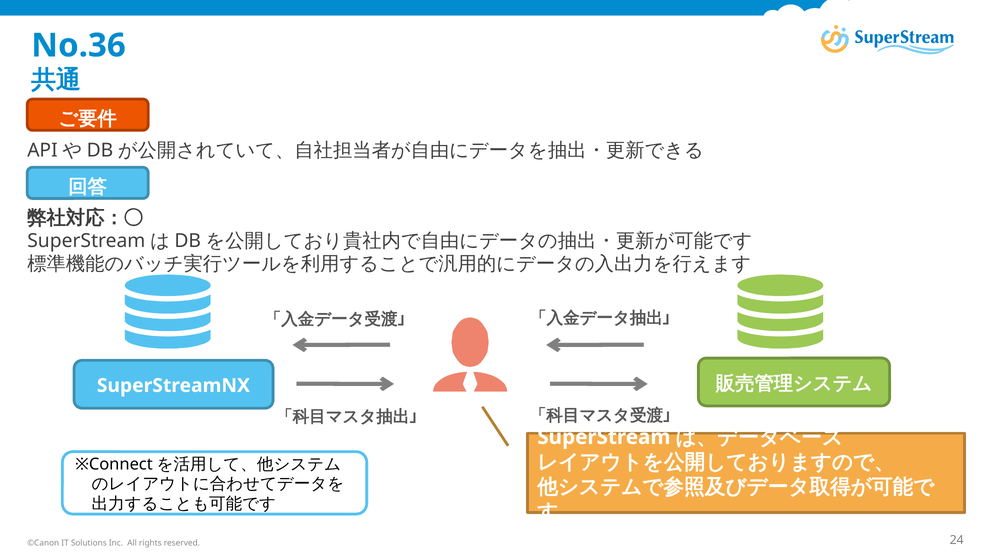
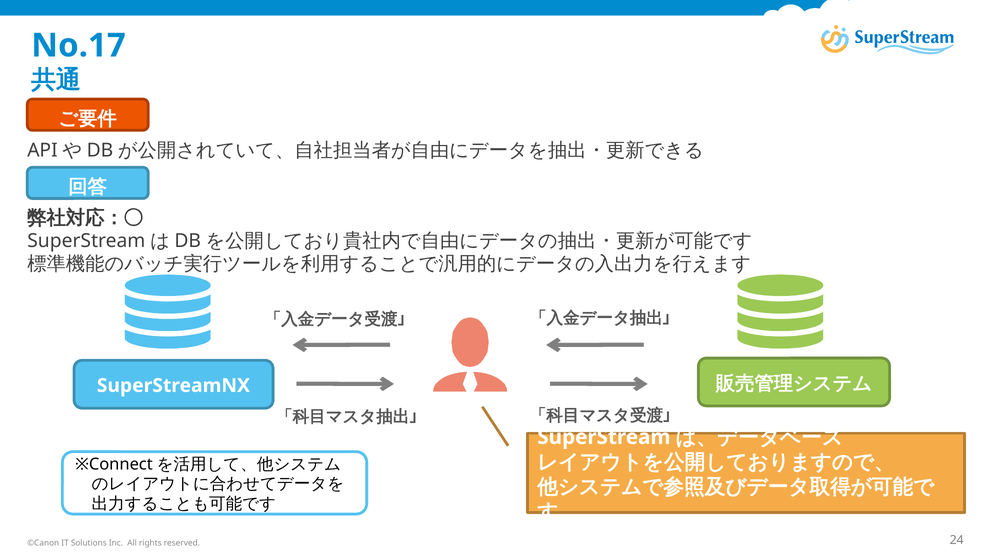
No.36: No.36 -> No.17 (78, 46)
